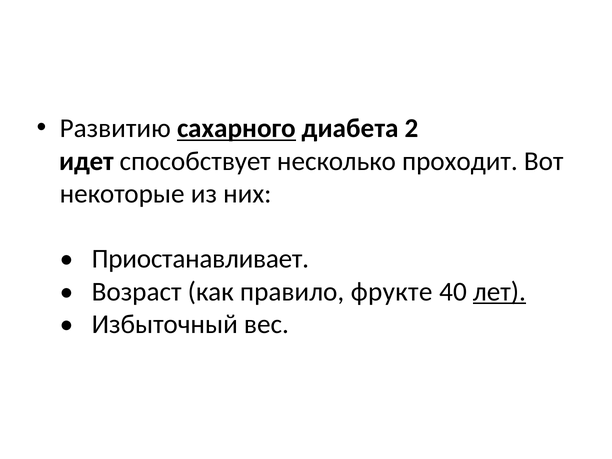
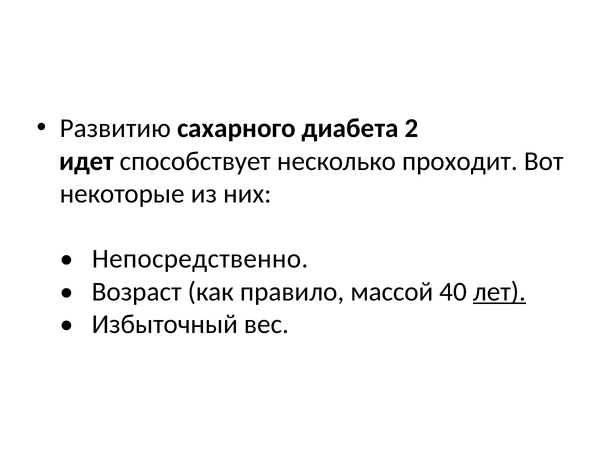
сахарного underline: present -> none (236, 128)
Приостанавливает: Приостанавливает -> Непосредственно (200, 259)
фрукте: фрукте -> массой (392, 292)
